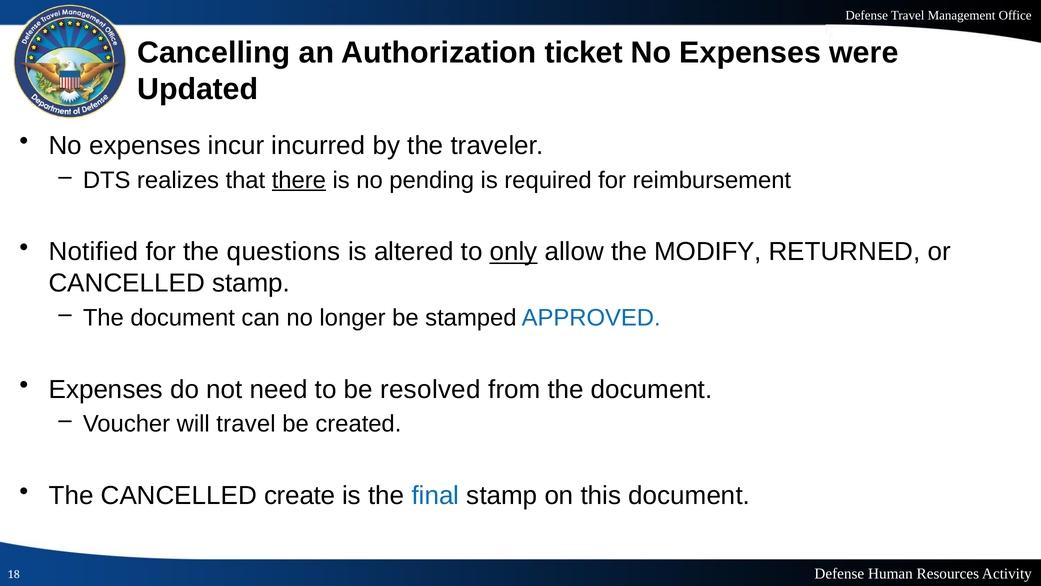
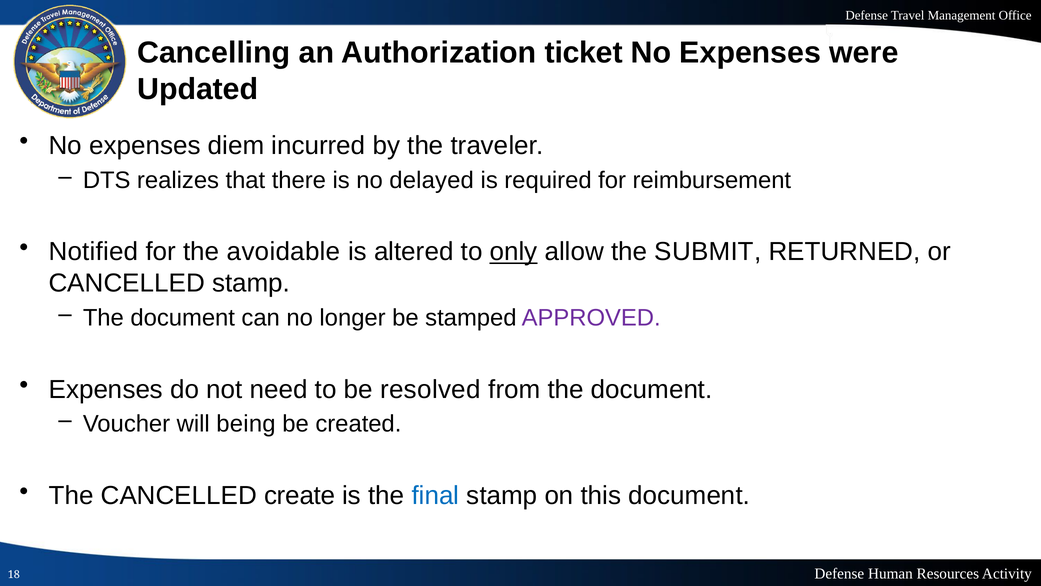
incur: incur -> diem (236, 145)
there underline: present -> none (299, 180)
pending: pending -> delayed (432, 180)
questions: questions -> avoidable (284, 252)
MODIFY: MODIFY -> SUBMIT (708, 252)
APPROVED colour: blue -> purple (591, 317)
will travel: travel -> being (246, 424)
